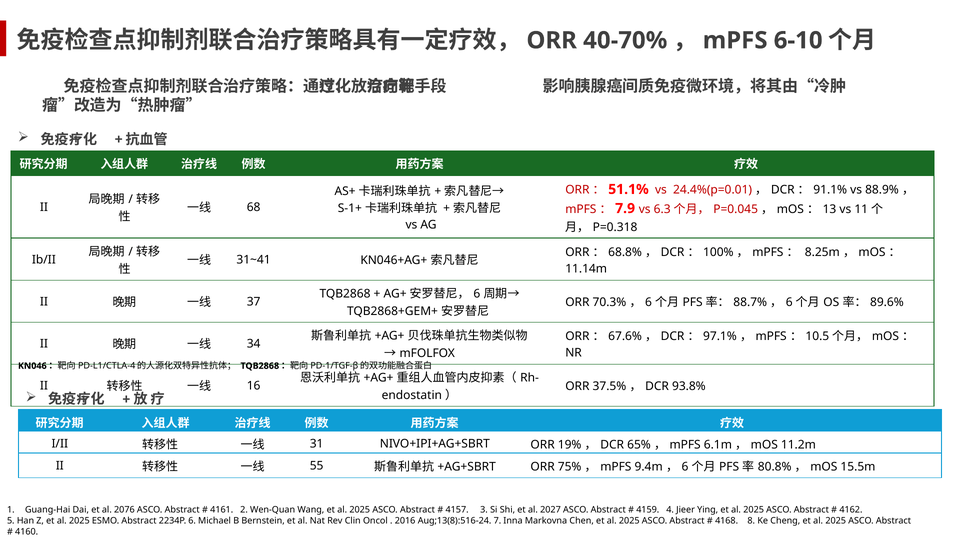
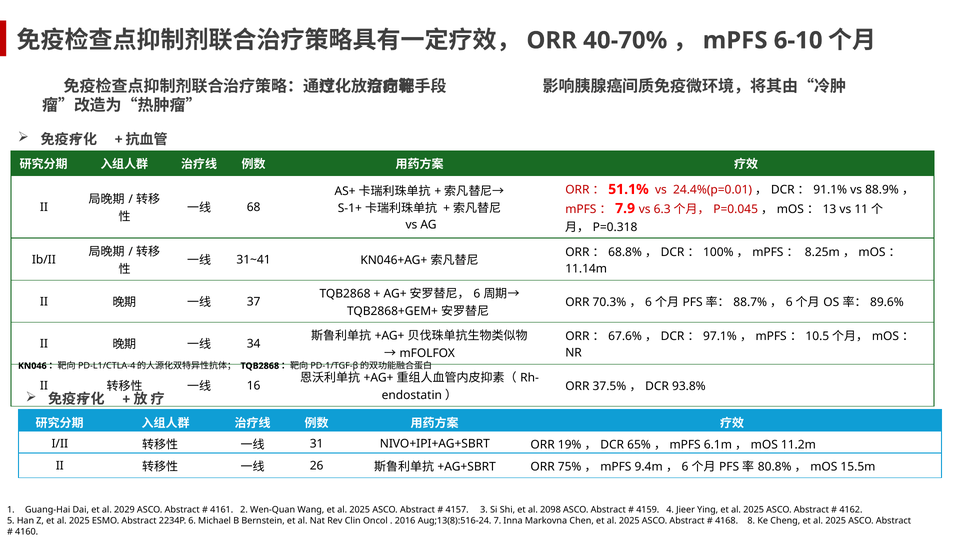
55: 55 -> 26 (317, 466)
2076: 2076 -> 2029 (124, 510)
2027: 2027 -> 2098 (550, 510)
